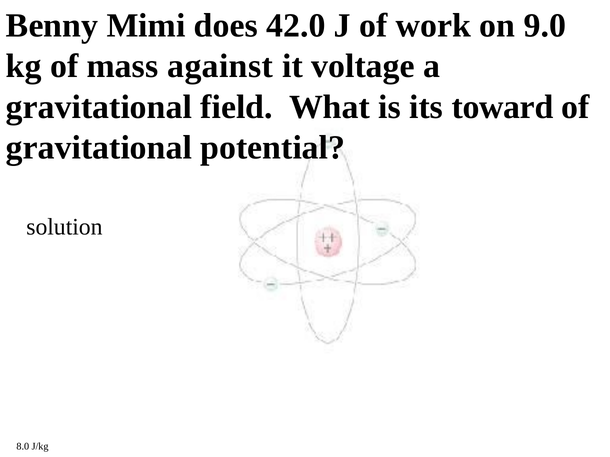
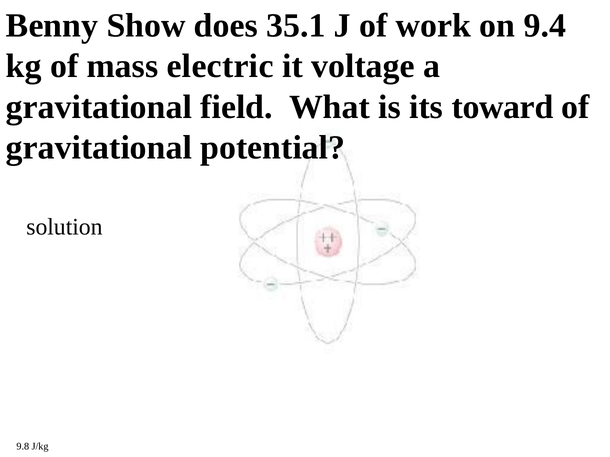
Mimi: Mimi -> Show (146, 26)
42.0: 42.0 -> 35.1 (296, 26)
9.0: 9.0 -> 9.4 (545, 26)
against: against -> electric (220, 66)
8.0: 8.0 -> 9.8 (23, 447)
